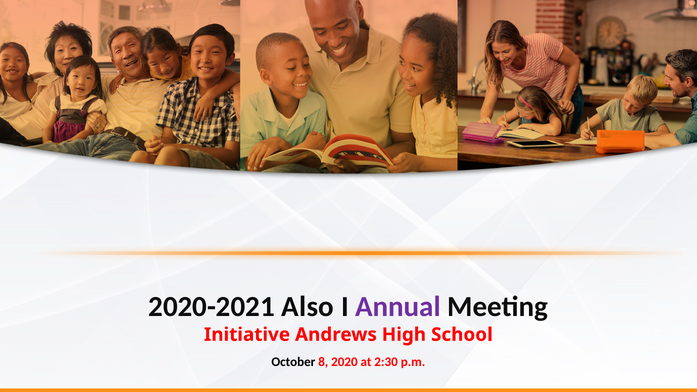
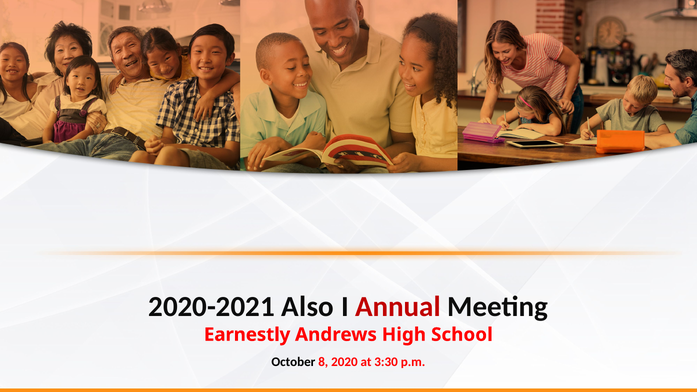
Annual colour: purple -> red (398, 307)
Initiative: Initiative -> Earnestly (247, 335)
2:30: 2:30 -> 3:30 (386, 362)
